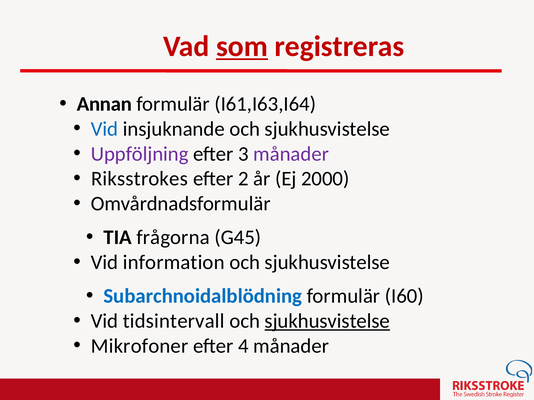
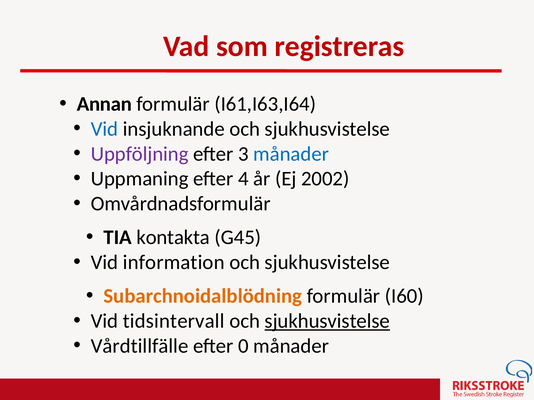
som underline: present -> none (242, 46)
månader colour: purple -> blue (291, 154)
Riksstrokes: Riksstrokes -> Uppmaning (140, 179)
2: 2 -> 4 (243, 179)
2000: 2000 -> 2002 (325, 179)
frågorna: frågorna -> kontakta (173, 238)
Subarchnoidalblödning colour: blue -> orange (203, 297)
Mikrofoner: Mikrofoner -> Vårdtillfälle (140, 346)
4: 4 -> 0 (243, 346)
